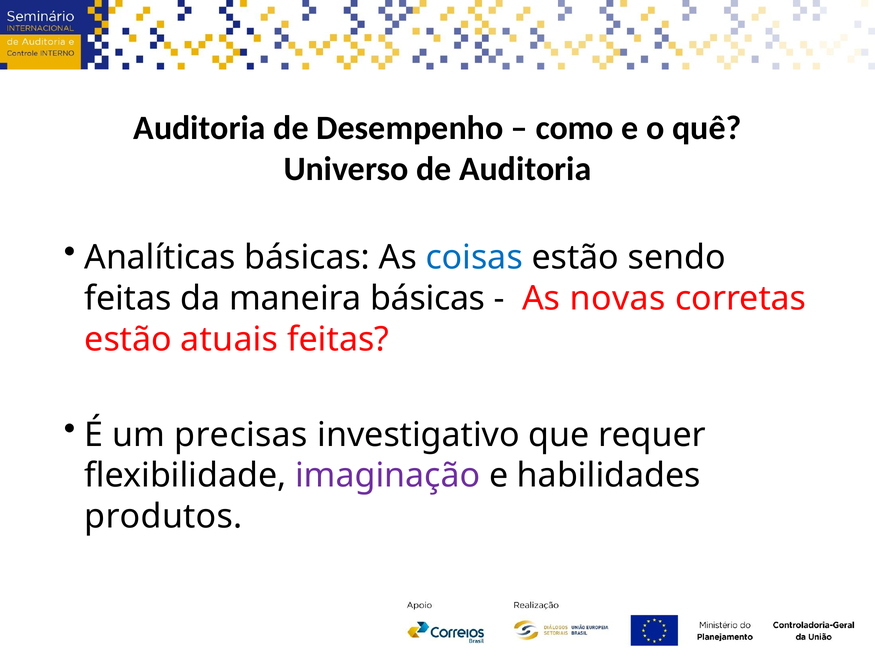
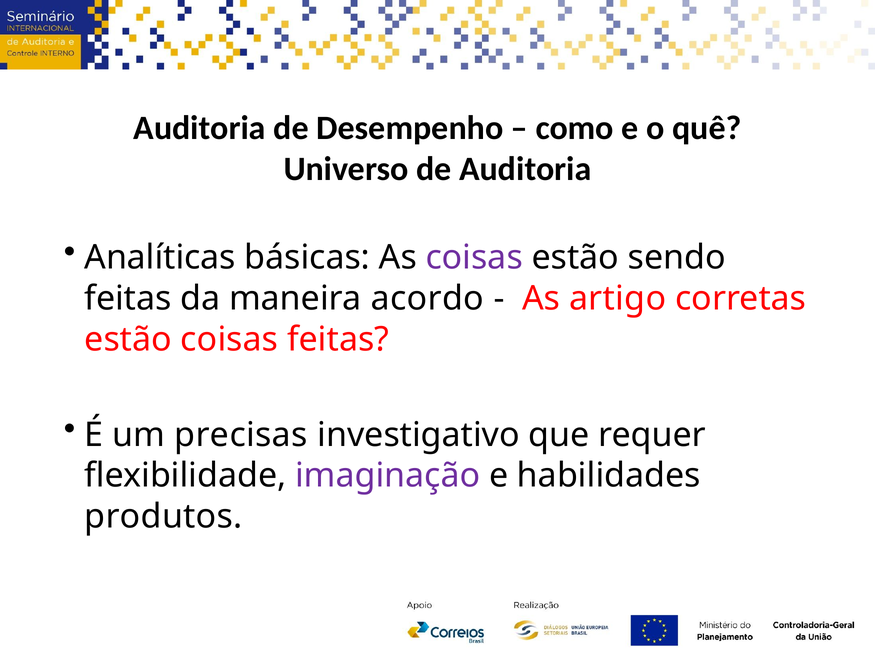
coisas colour: blue -> purple (474, 257)
maneira básicas: básicas -> acordo (427, 298)
novas: novas -> artigo (618, 298)
estão atuais: atuais -> coisas (229, 339)
